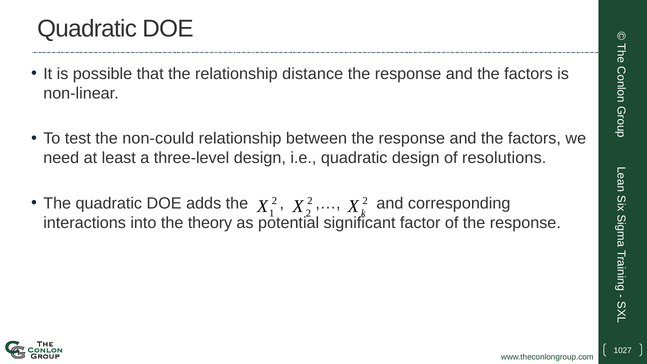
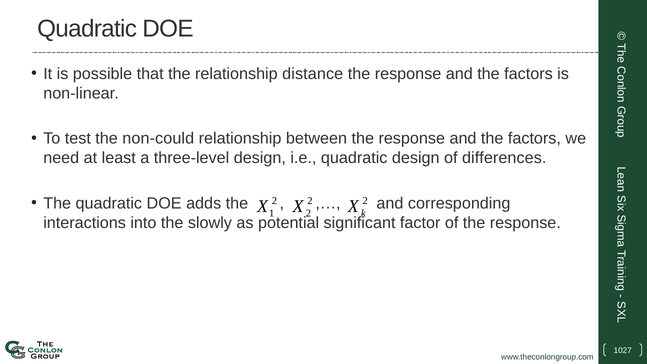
resolutions: resolutions -> differences (504, 158)
theory: theory -> slowly (210, 223)
